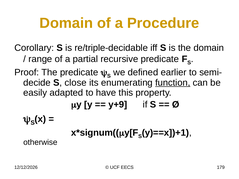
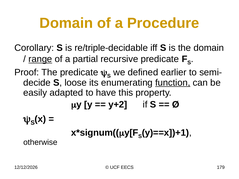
range underline: none -> present (40, 59)
close: close -> loose (76, 83)
y+9: y+9 -> y+2 (118, 105)
